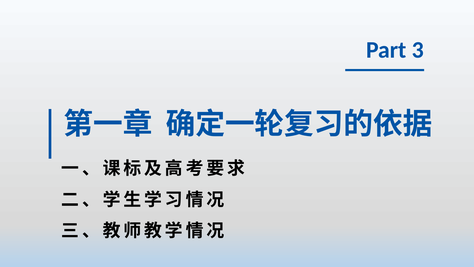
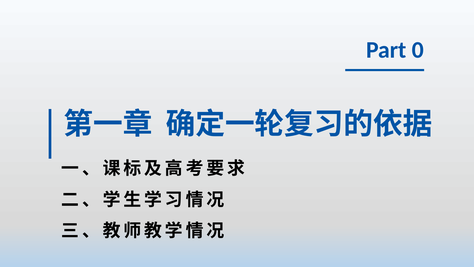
3: 3 -> 0 (418, 50)
